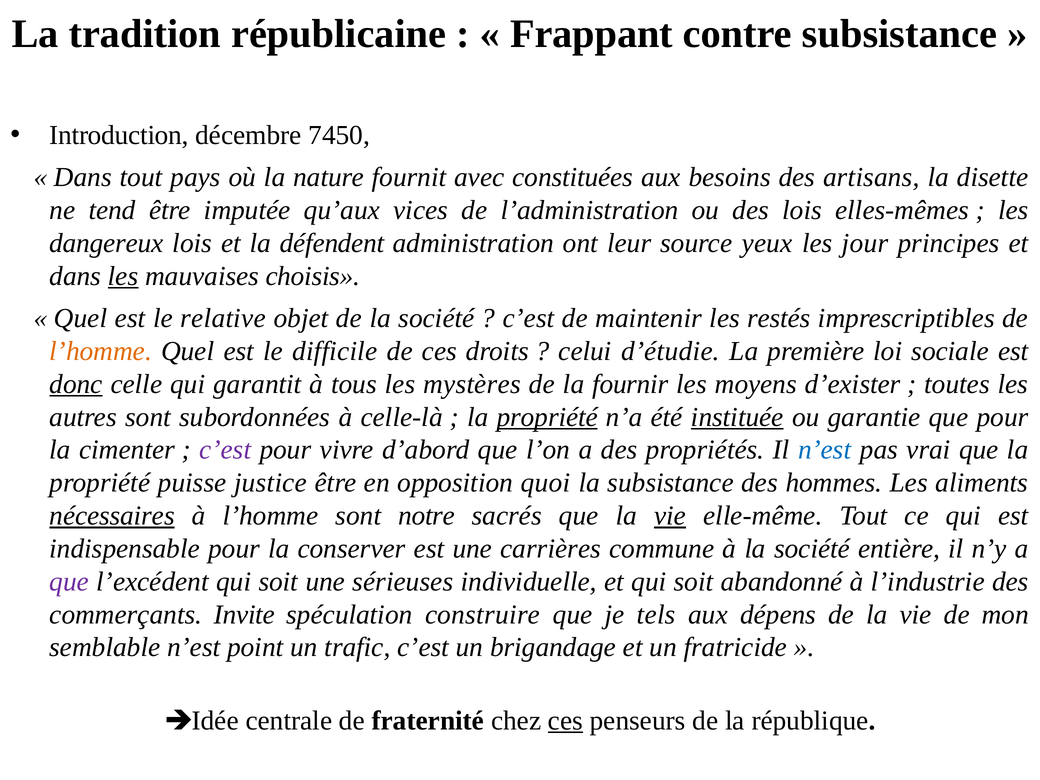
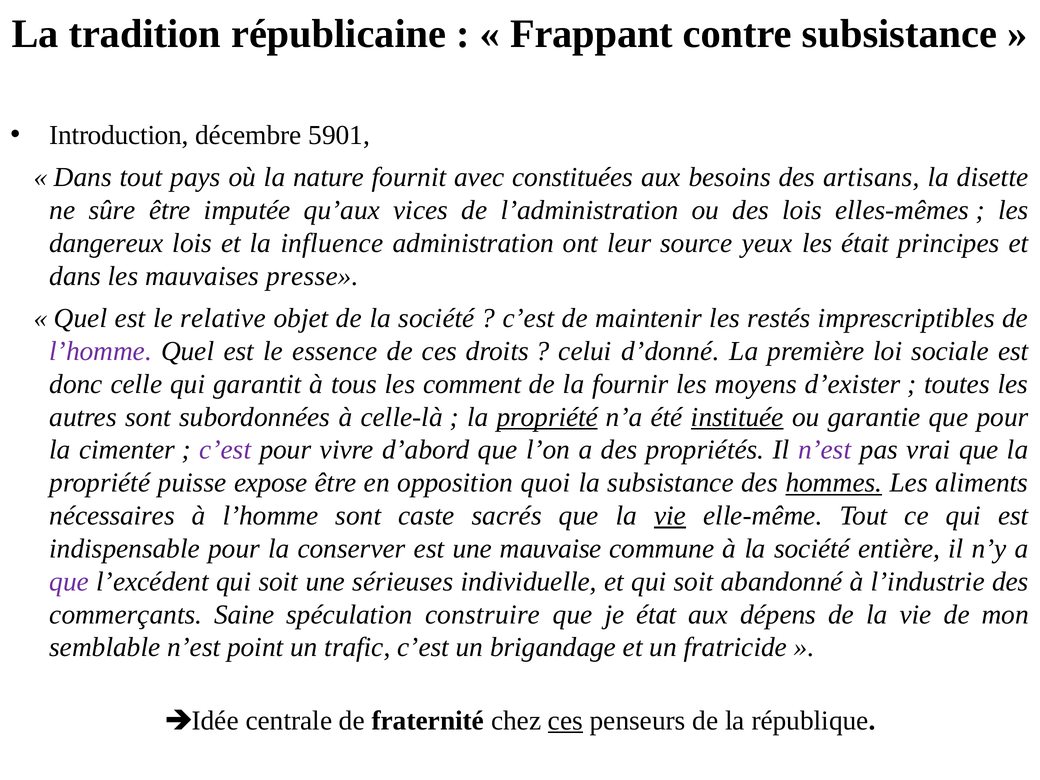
7450: 7450 -> 5901 (339, 135)
tend: tend -> sûre (112, 210)
défendent: défendent -> influence (332, 243)
jour: jour -> était (865, 243)
les underline: present -> none (123, 276)
choisis: choisis -> presse (313, 276)
l’homme colour: orange -> purple (101, 351)
difficile: difficile -> essence (335, 351)
d’étudie: d’étudie -> d’donné (670, 351)
donc underline: present -> none (76, 384)
mystères: mystères -> comment (472, 384)
n’est colour: blue -> purple (825, 450)
justice: justice -> expose (271, 483)
hommes underline: none -> present (834, 483)
nécessaires underline: present -> none (112, 516)
notre: notre -> caste (426, 516)
carrières: carrières -> mauvaise (551, 549)
Invite: Invite -> Saine (244, 614)
tels: tels -> état (656, 614)
